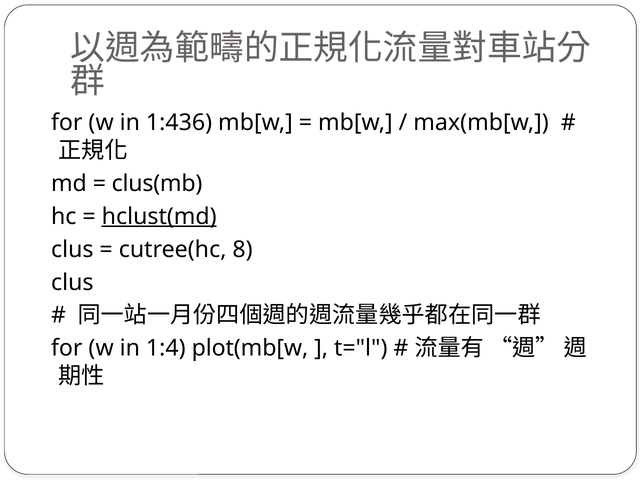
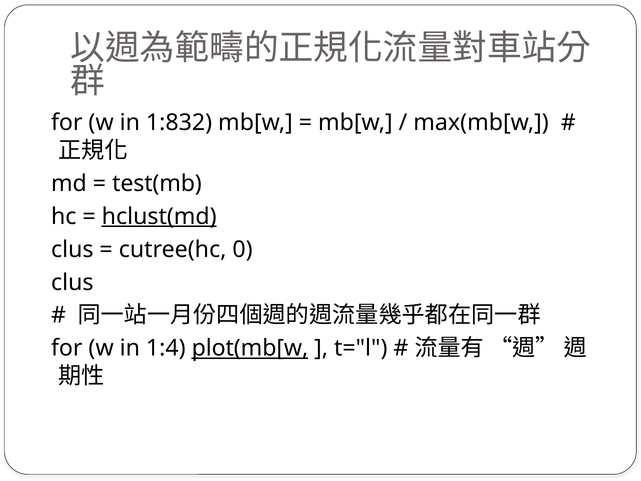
1:436: 1:436 -> 1:832 (179, 123)
clus(mb: clus(mb -> test(mb (157, 183)
8: 8 -> 0 (243, 249)
plot(mb[w underline: none -> present (250, 348)
